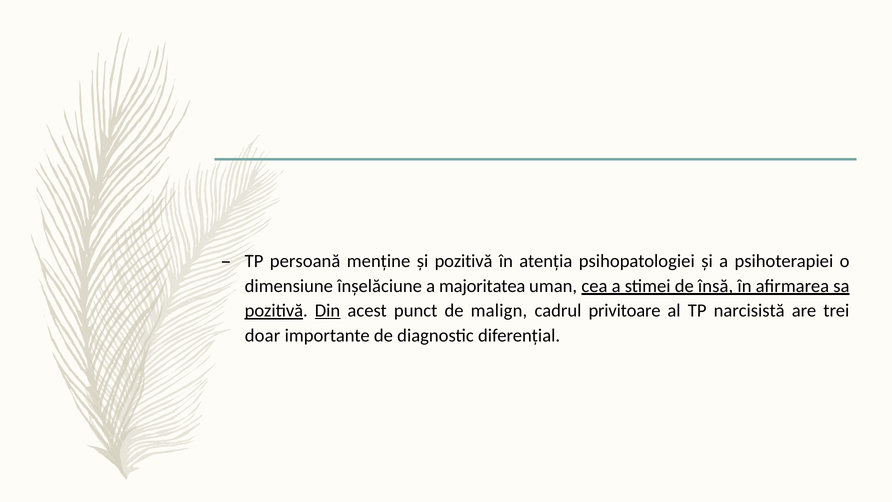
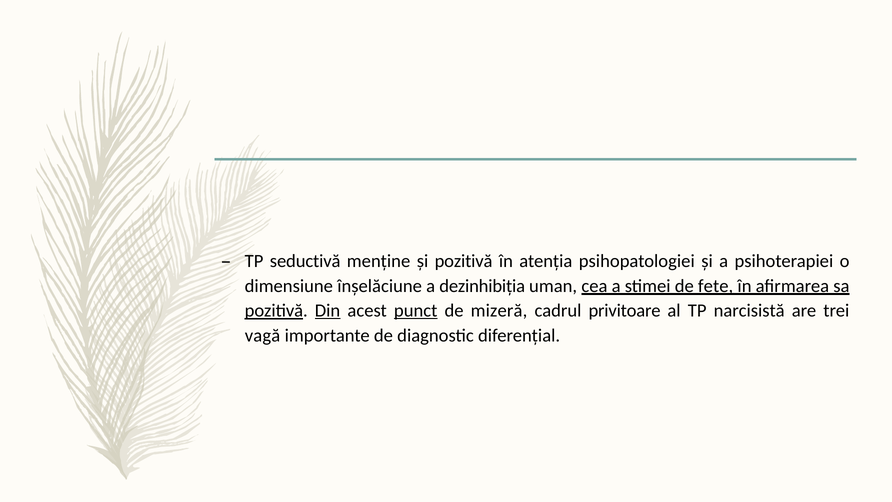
persoană: persoană -> seductivă (305, 261)
majoritatea: majoritatea -> dezinhibiţia (482, 286)
însă: însă -> fete (716, 286)
punct underline: none -> present (416, 311)
malign: malign -> mizeră (499, 311)
doar: doar -> vagă (263, 335)
